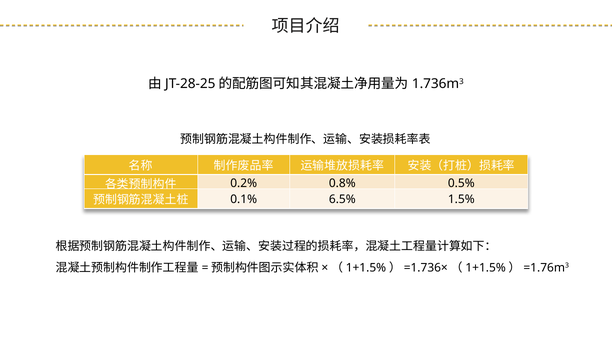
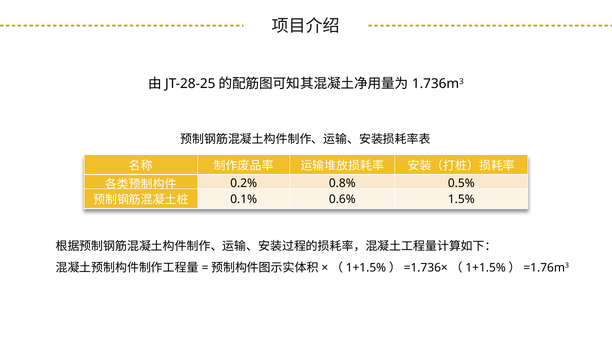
6.5%: 6.5% -> 0.6% (342, 200)
